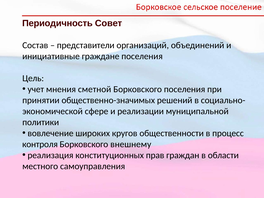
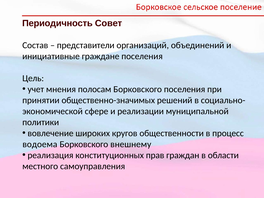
сметной: сметной -> полосам (95, 89)
контроля: контроля -> водоема (40, 144)
